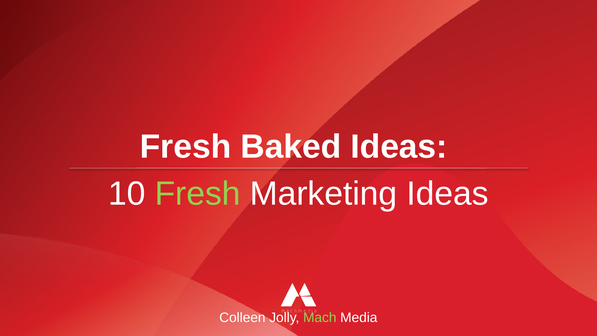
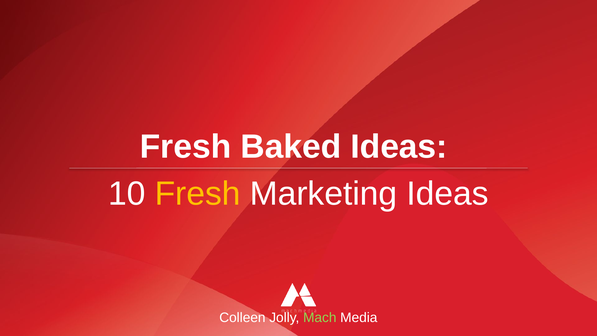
Fresh colour: light green -> yellow (198, 194)
